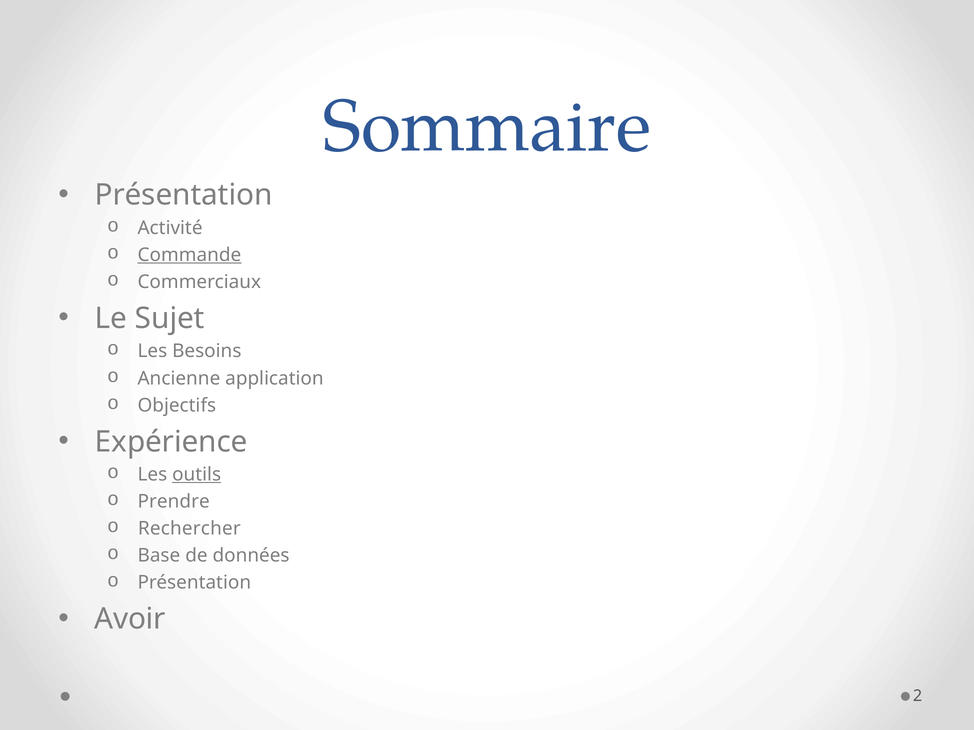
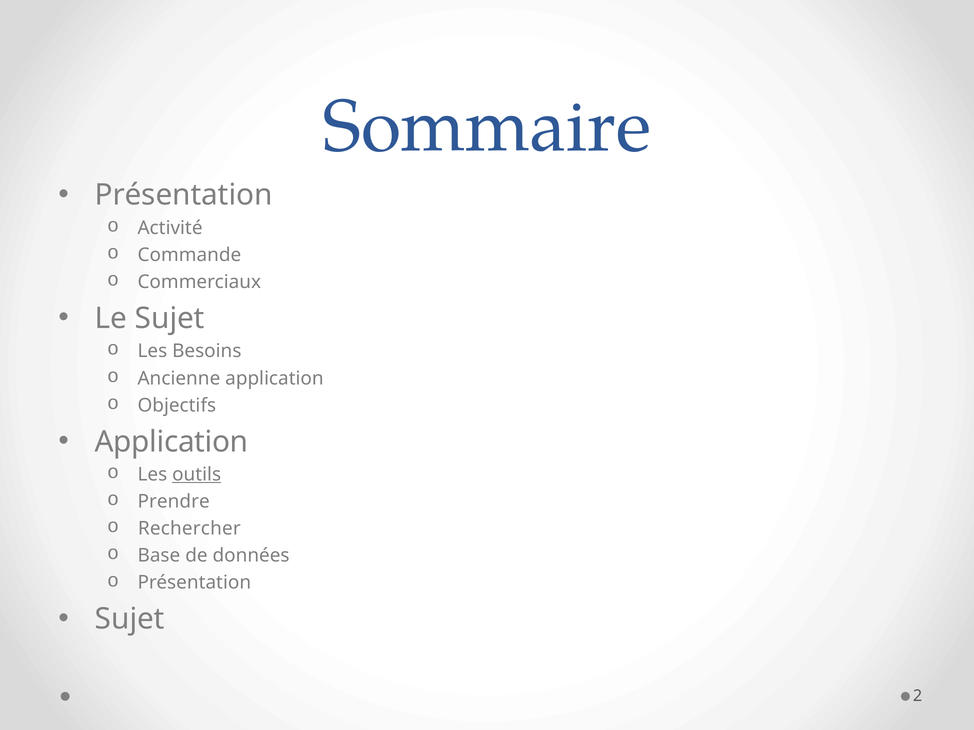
Commande underline: present -> none (189, 255)
Expérience: Expérience -> Application (171, 442)
Avoir: Avoir -> Sujet (130, 620)
